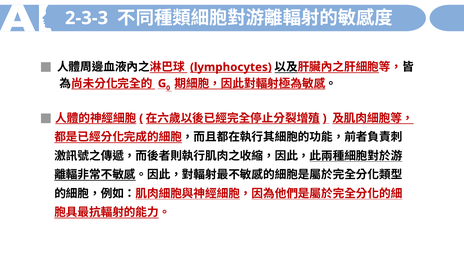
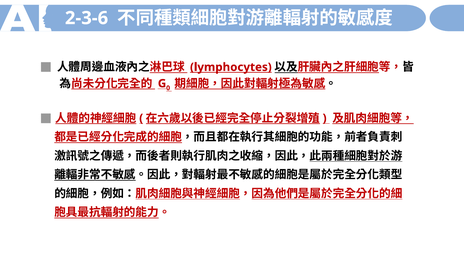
2-3-3: 2-3-3 -> 2-3-6 (87, 18)
